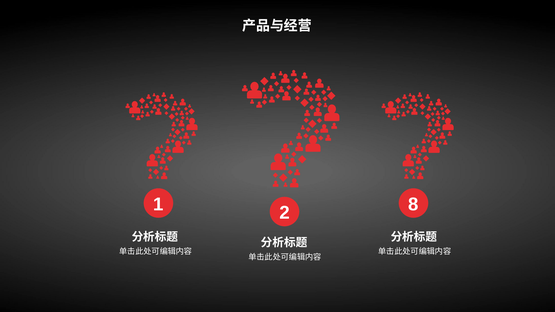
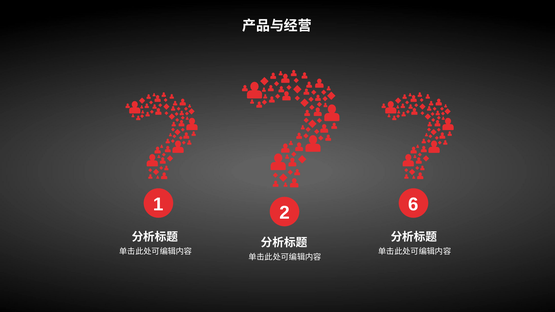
8: 8 -> 6 (413, 204)
